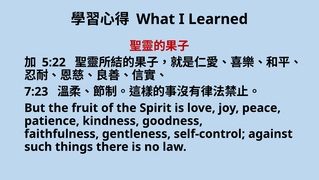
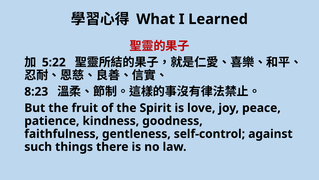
7:23: 7:23 -> 8:23 (36, 91)
